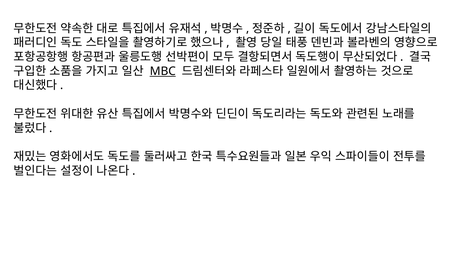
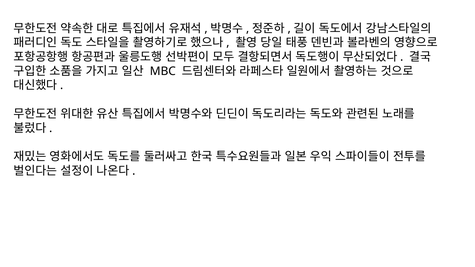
MBC underline: present -> none (163, 71)
